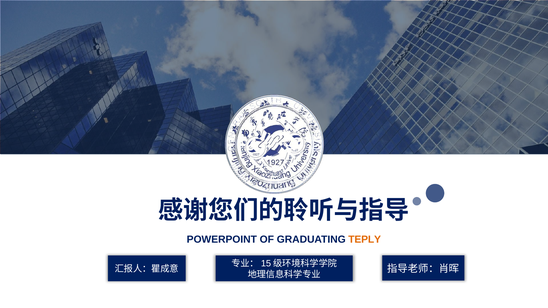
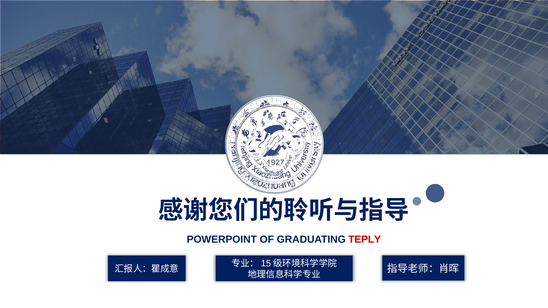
TEPLY colour: orange -> red (365, 240)
